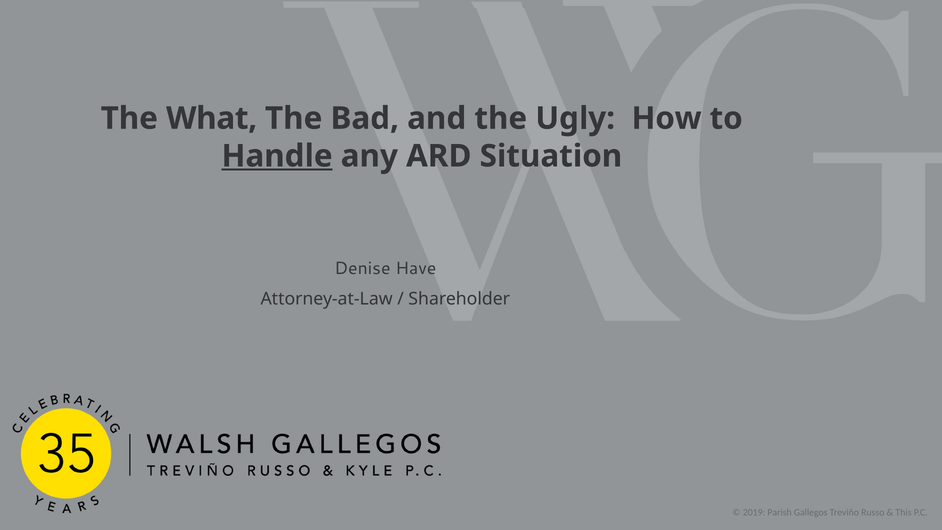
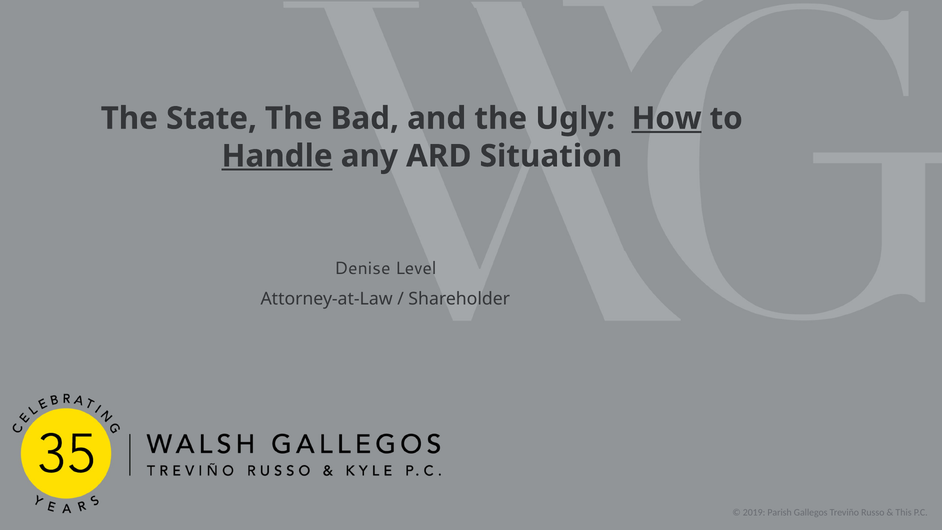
What: What -> State (212, 118)
How underline: none -> present (667, 118)
Have: Have -> Level (416, 268)
